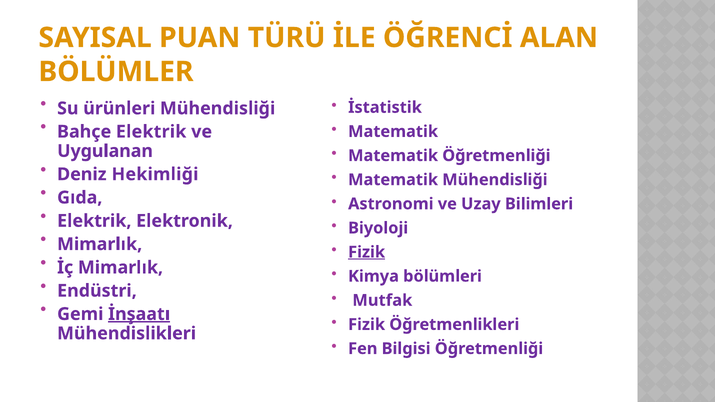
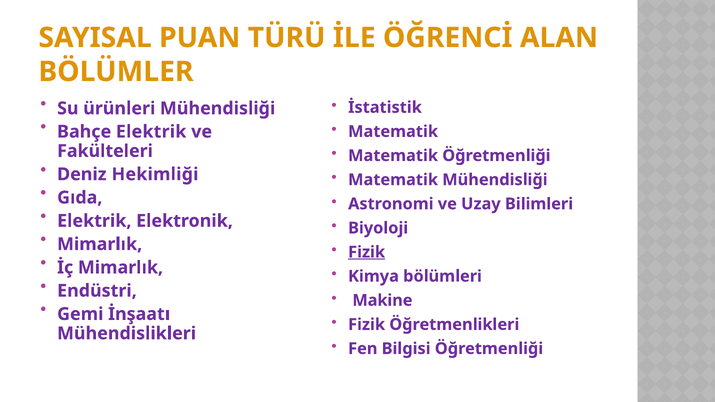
Uygulanan: Uygulanan -> Fakülteleri (105, 151)
Mutfak: Mutfak -> Makine (382, 301)
İnşaatı underline: present -> none (139, 314)
